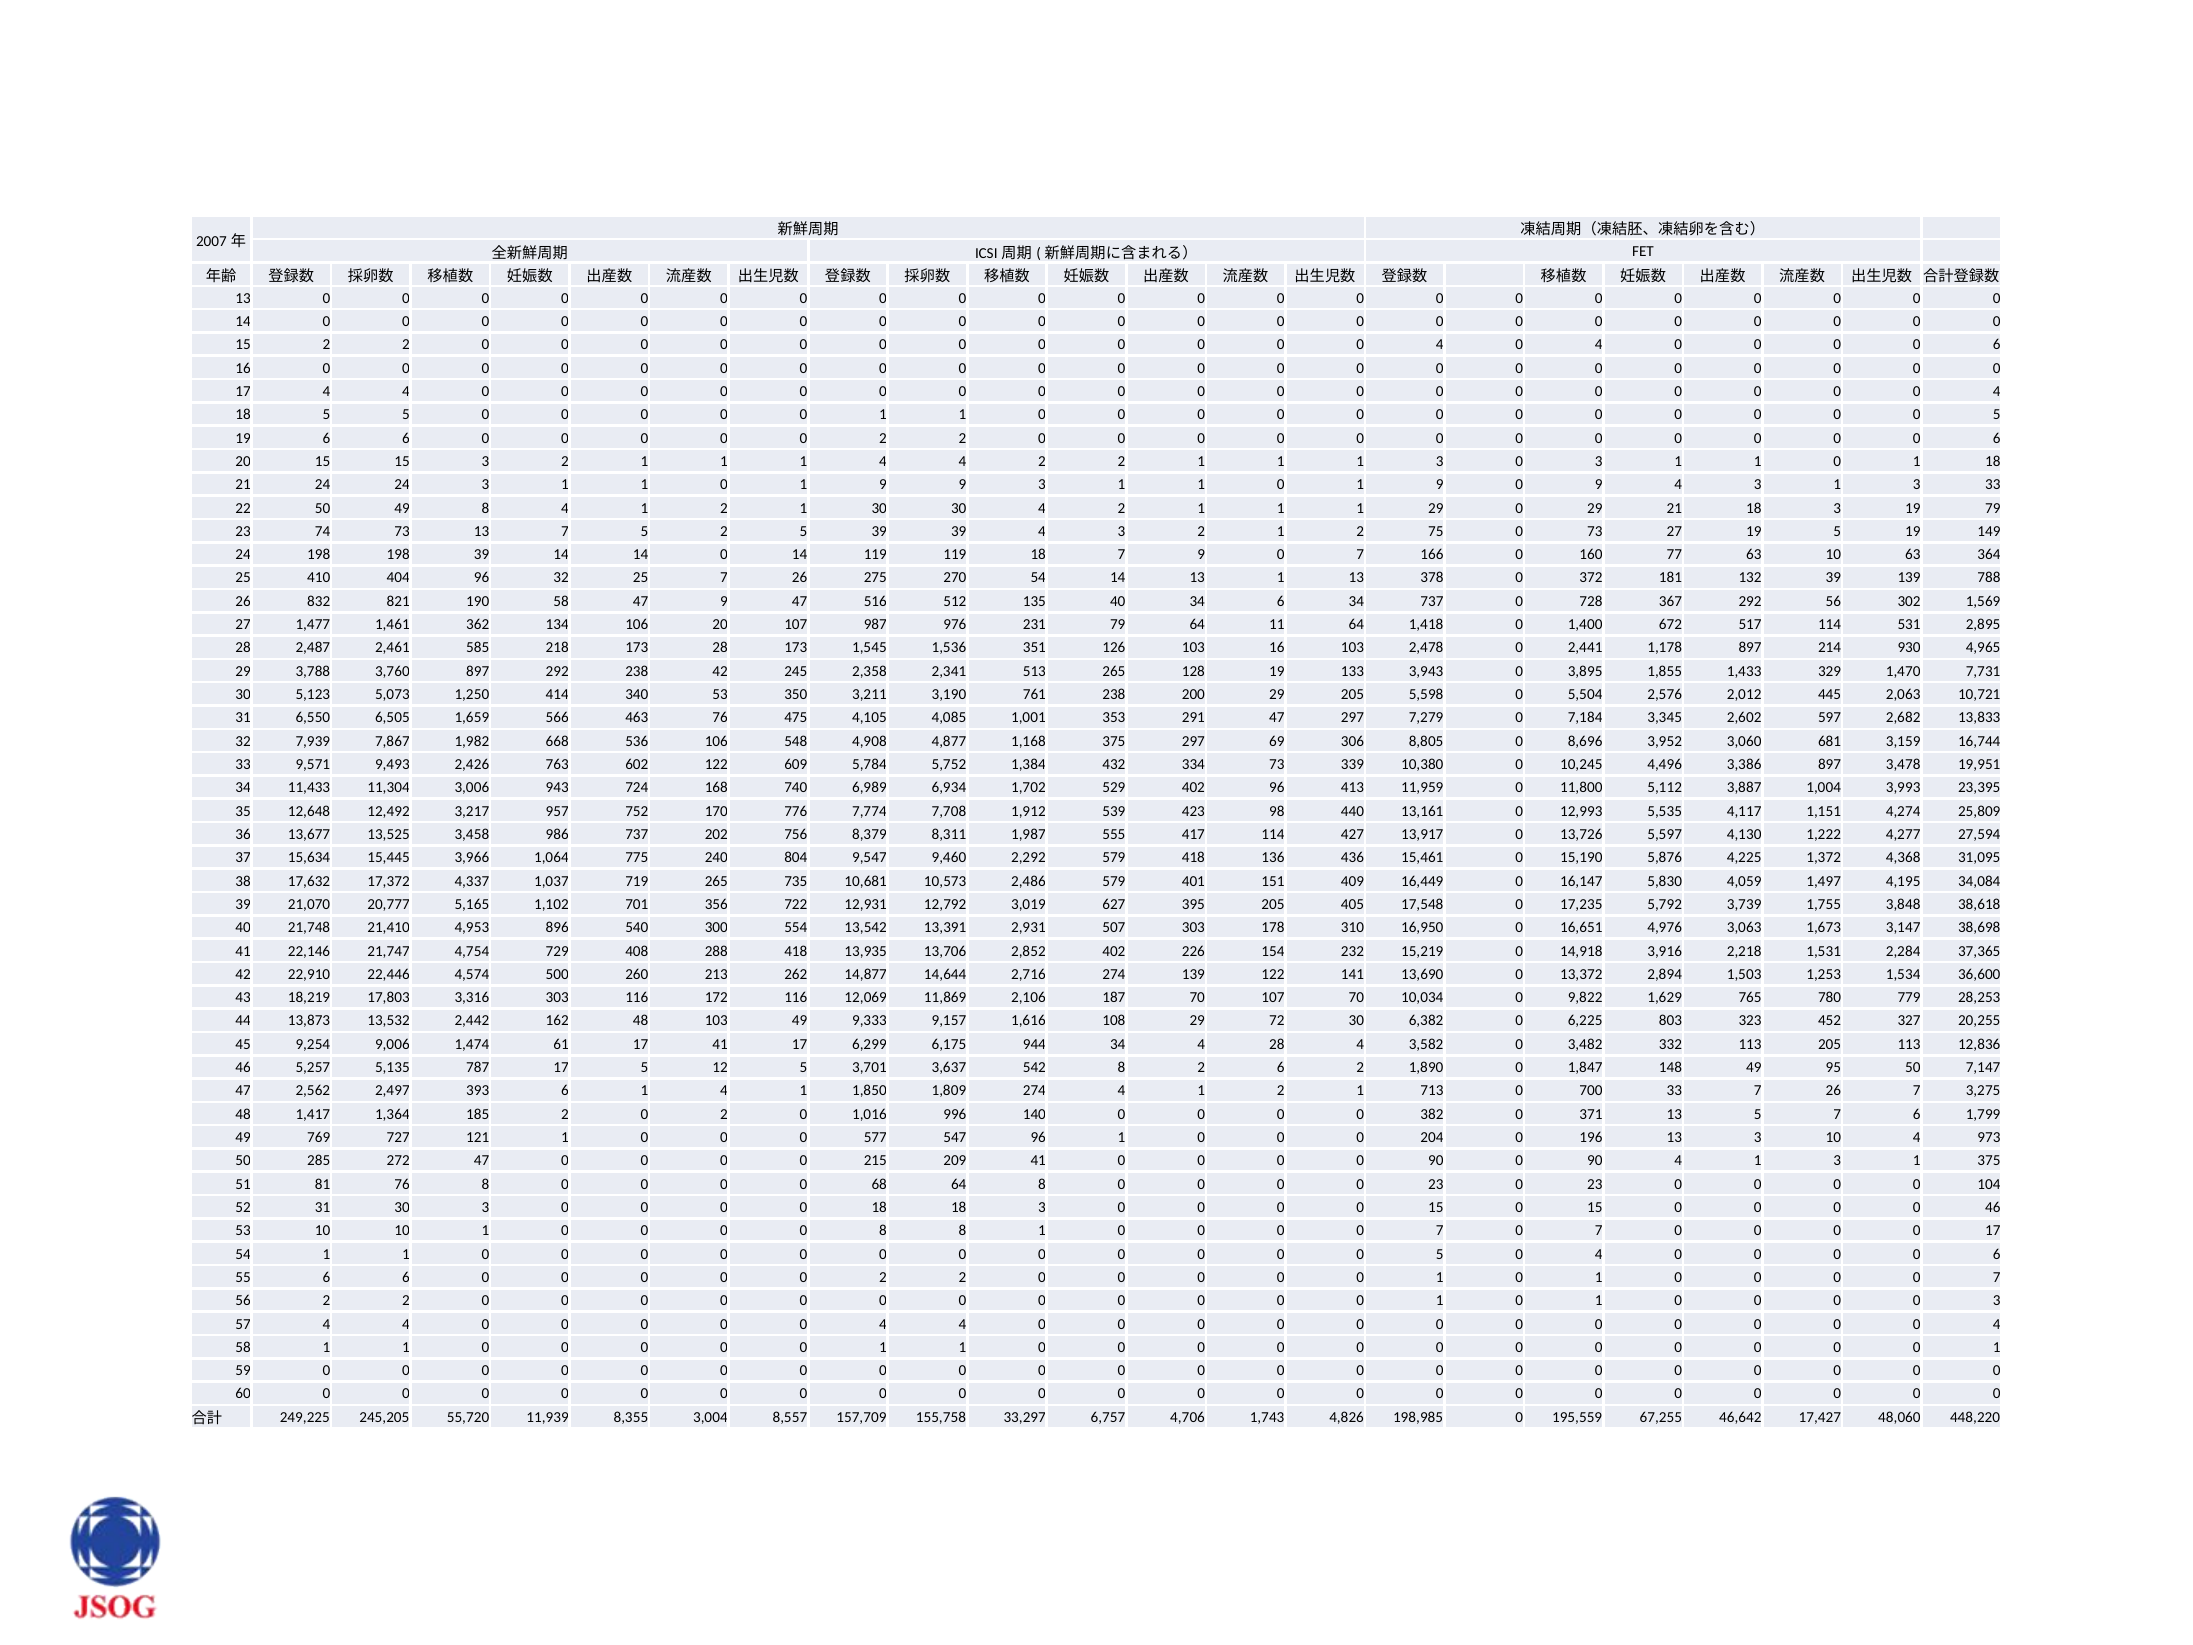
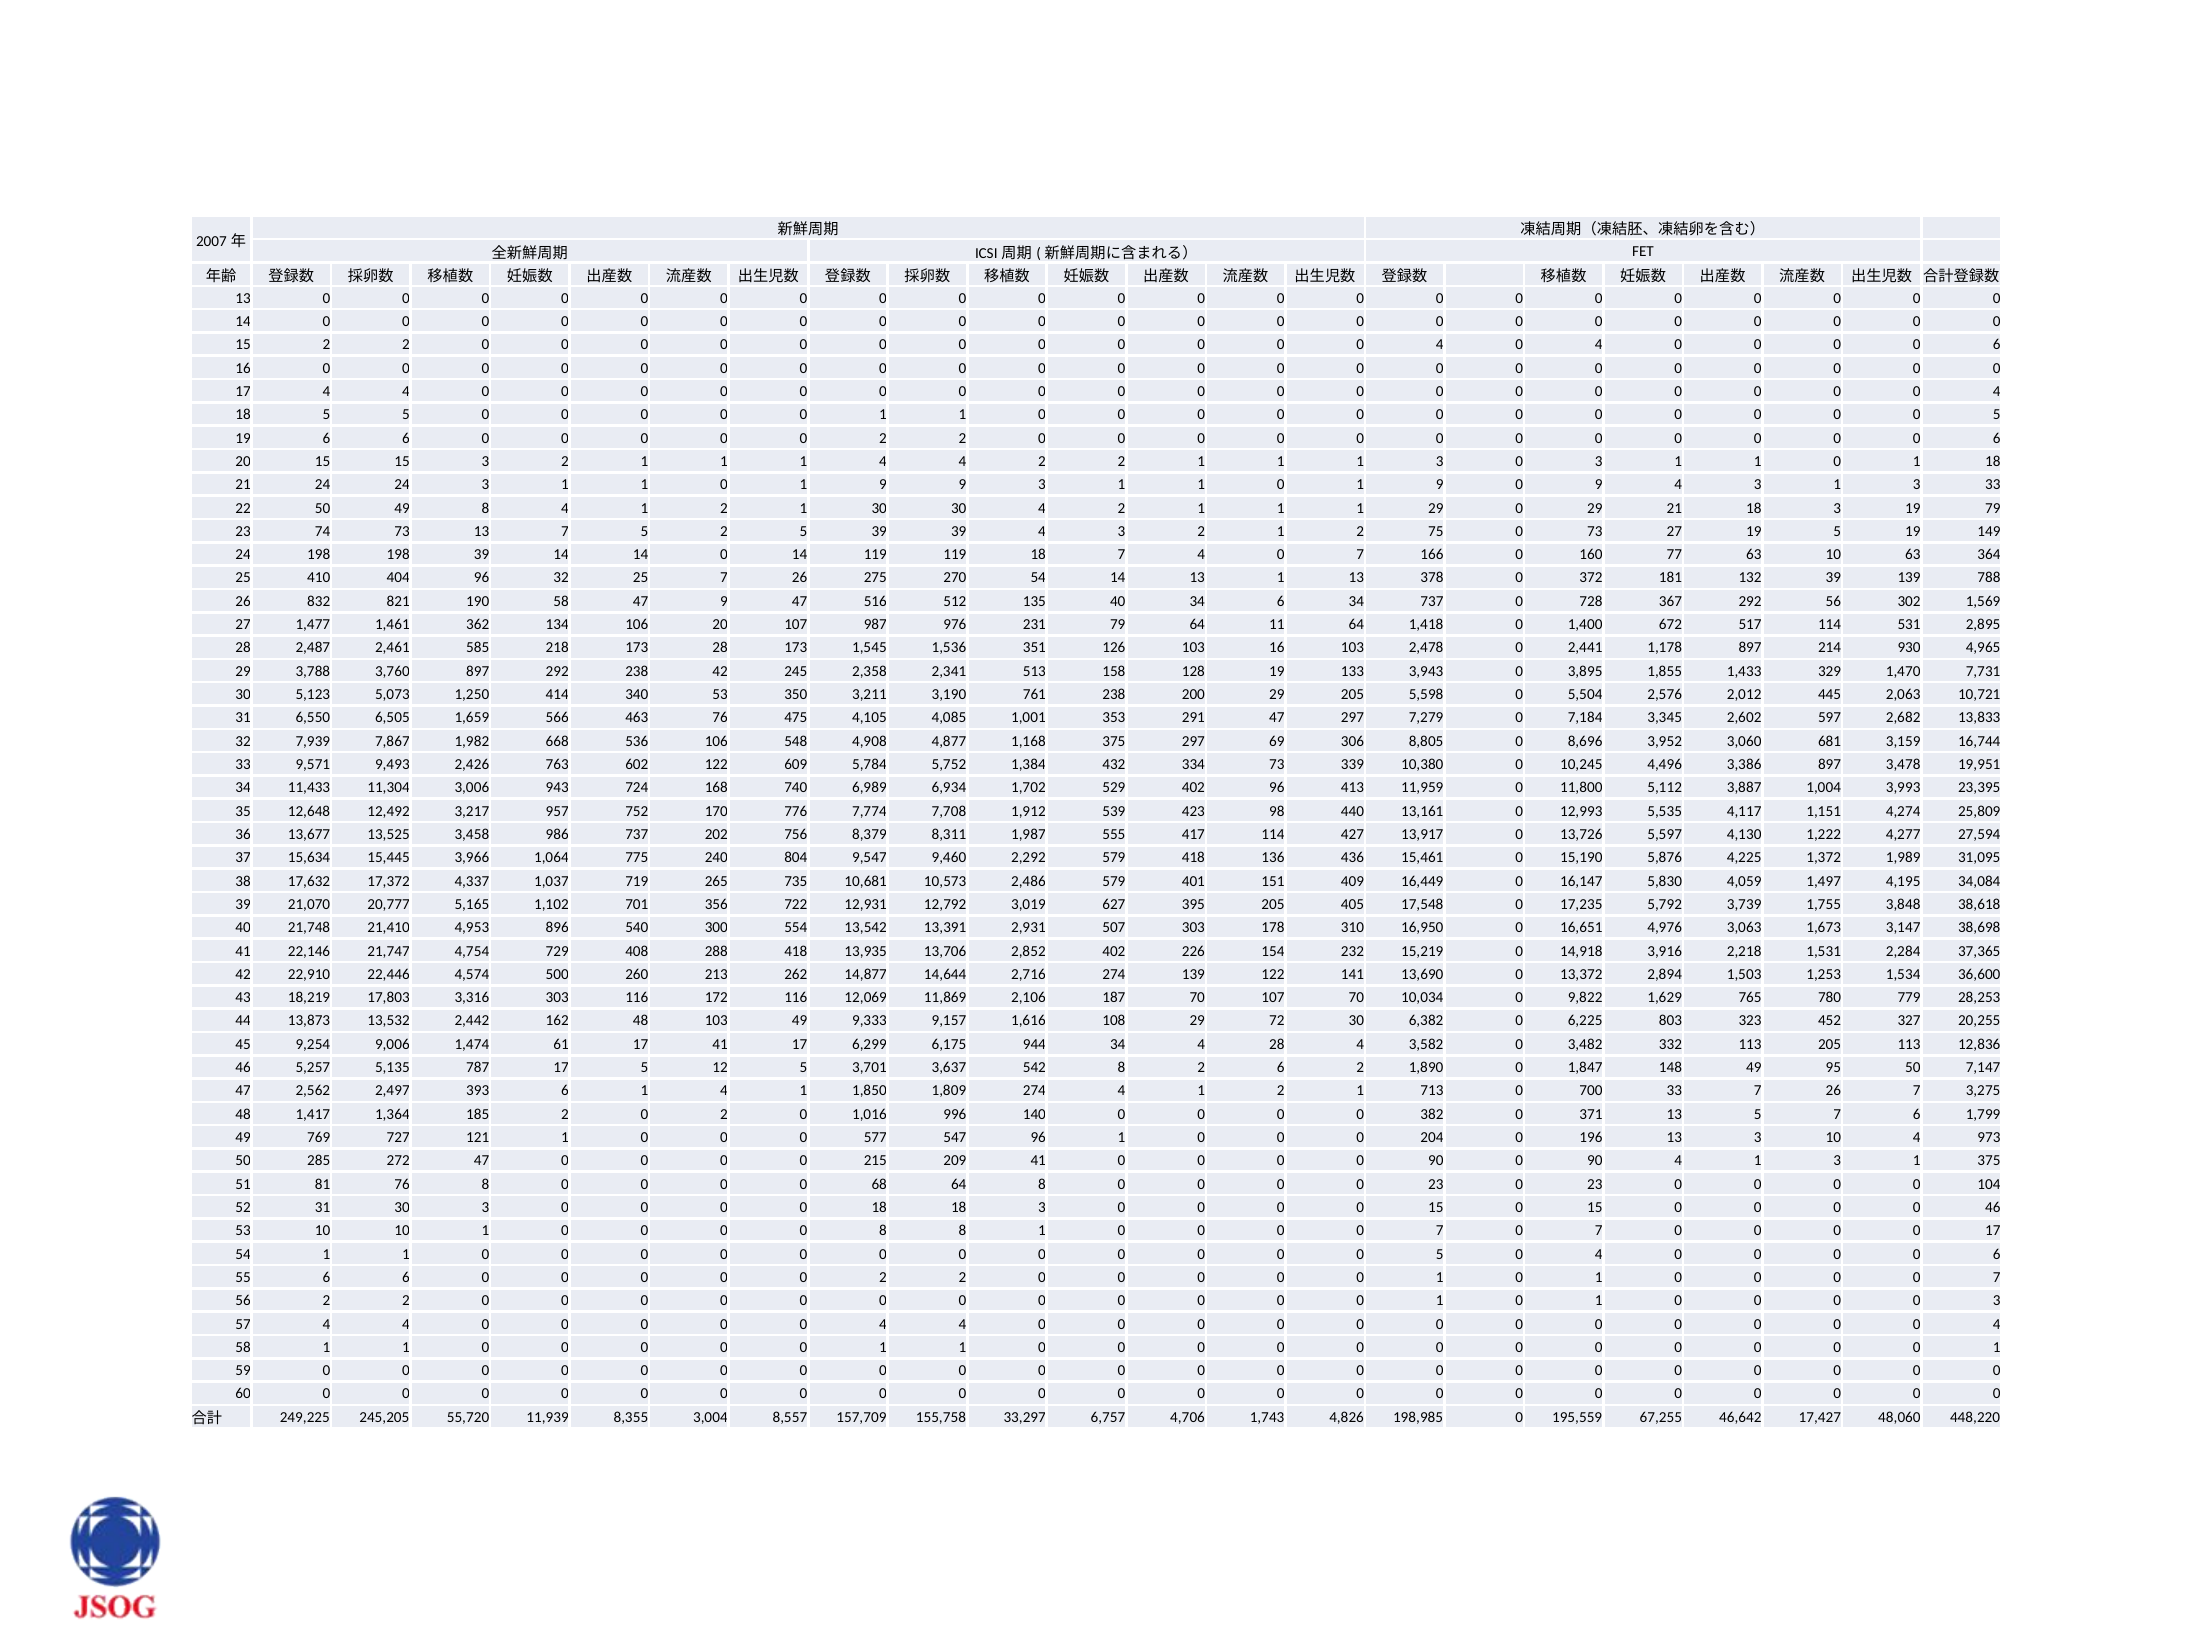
7 9: 9 -> 4 (1201, 555)
513 265: 265 -> 158 (1114, 671)
4,368: 4,368 -> 1,989 (1903, 858)
